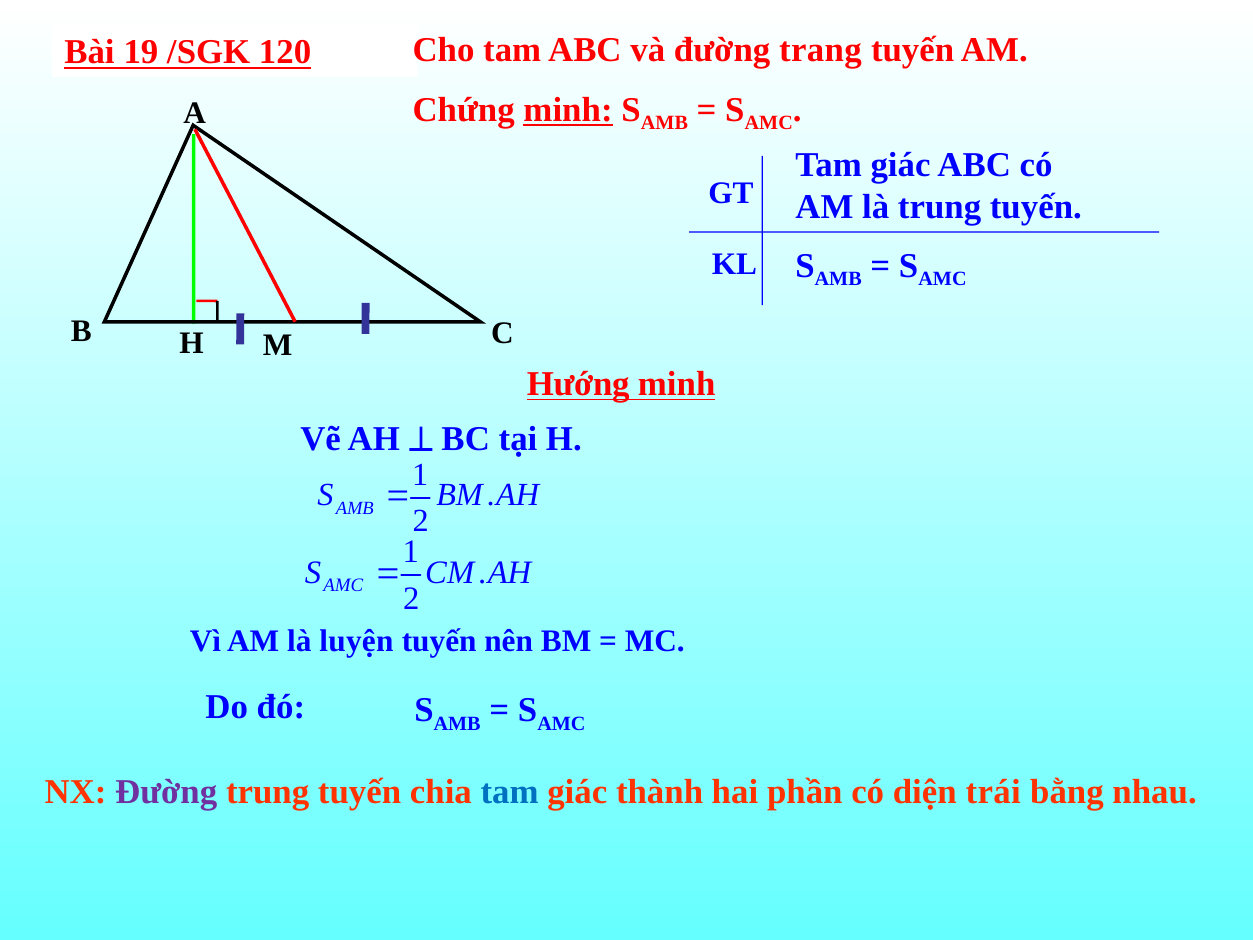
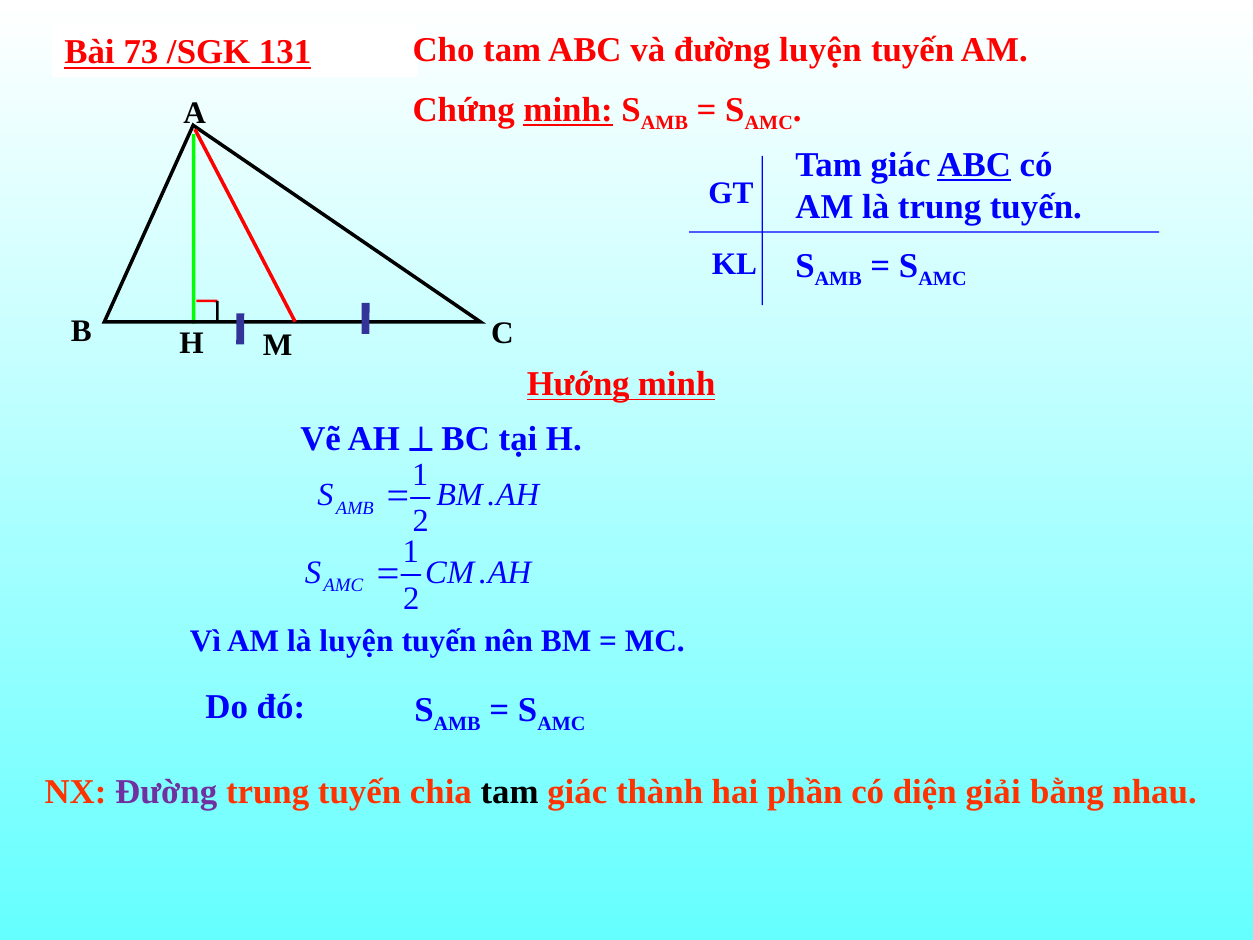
đường trang: trang -> luyện (820, 50)
19: 19 -> 73 (141, 52)
120: 120 -> 131 (285, 52)
ABC underline: none -> present (974, 165)
tam colour: blue -> black (510, 792)
trái: trái -> giải (993, 792)
